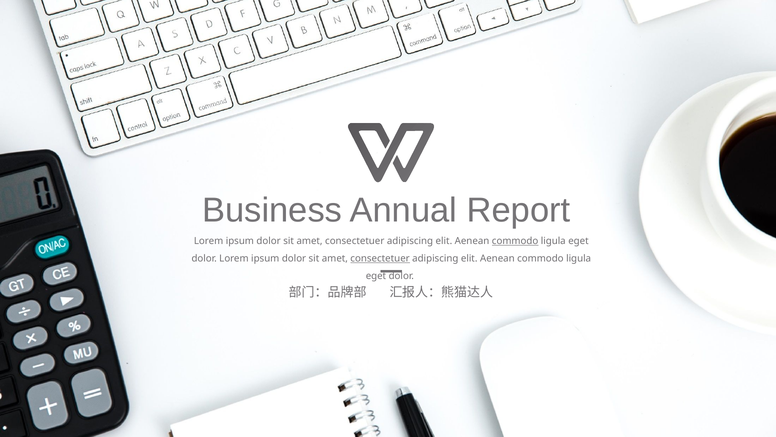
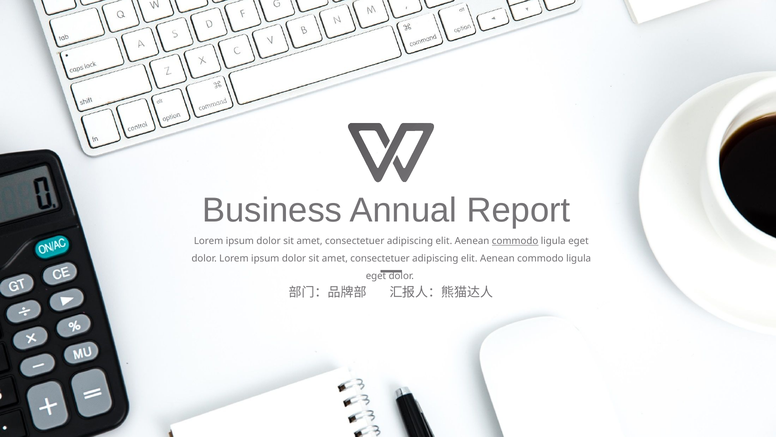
consectetuer underline: present -> none (380, 258)
